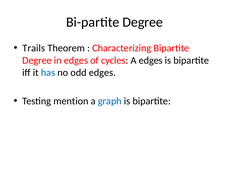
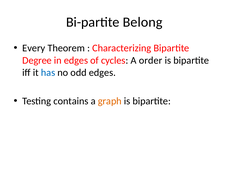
Bi-partite Degree: Degree -> Belong (143, 22)
Trails: Trails -> Every (34, 48)
A edges: edges -> order (151, 60)
mention: mention -> contains (71, 101)
graph colour: blue -> orange (110, 101)
